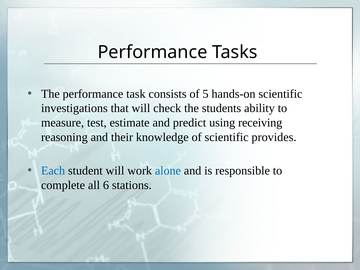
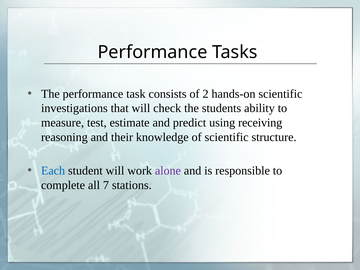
5: 5 -> 2 (206, 94)
provides: provides -> structure (274, 137)
alone colour: blue -> purple (168, 171)
6: 6 -> 7 (106, 185)
